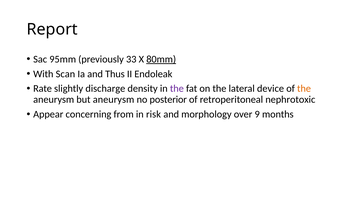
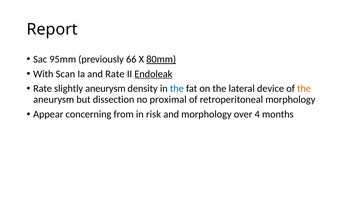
33: 33 -> 66 (131, 59)
and Thus: Thus -> Rate (115, 74)
Endoleak underline: none -> present (153, 74)
slightly discharge: discharge -> aneurysm (105, 89)
the colour: purple -> blue (177, 89)
but aneurysm: aneurysm -> dissection (114, 100)
posterior: posterior -> proximal (168, 100)
retroperitoneal nephrotoxic: nephrotoxic -> morphology (290, 100)
9: 9 -> 4 (257, 114)
